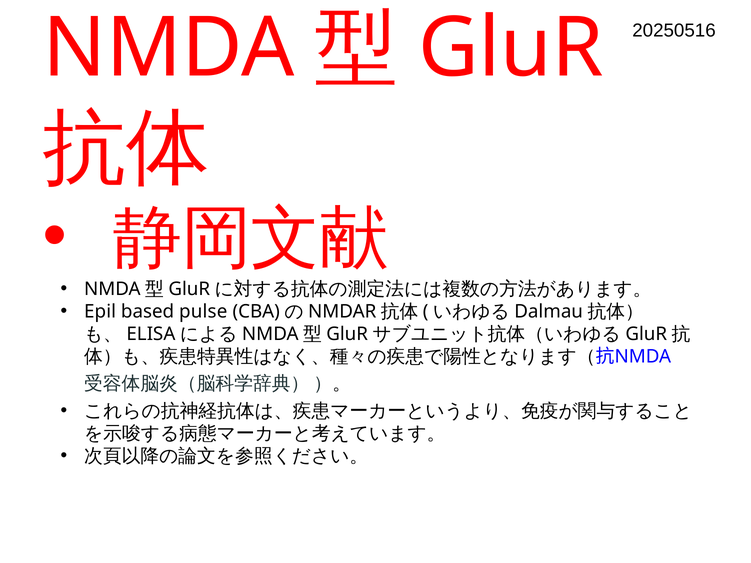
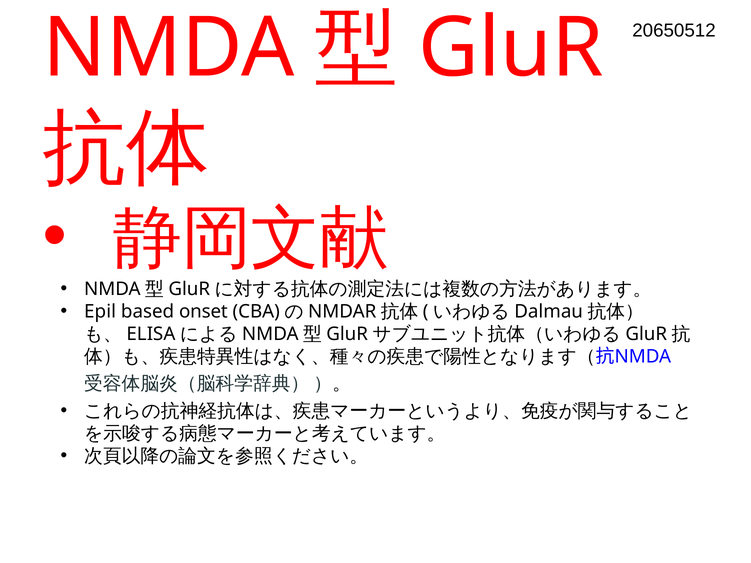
20250516: 20250516 -> 20650512 (674, 31)
pulse: pulse -> onset (203, 312)
